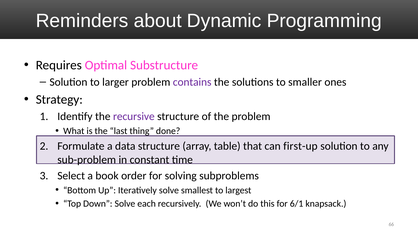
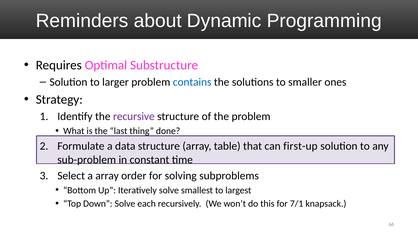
contains colour: purple -> blue (192, 82)
a book: book -> array (107, 176)
6/1: 6/1 -> 7/1 (297, 204)
